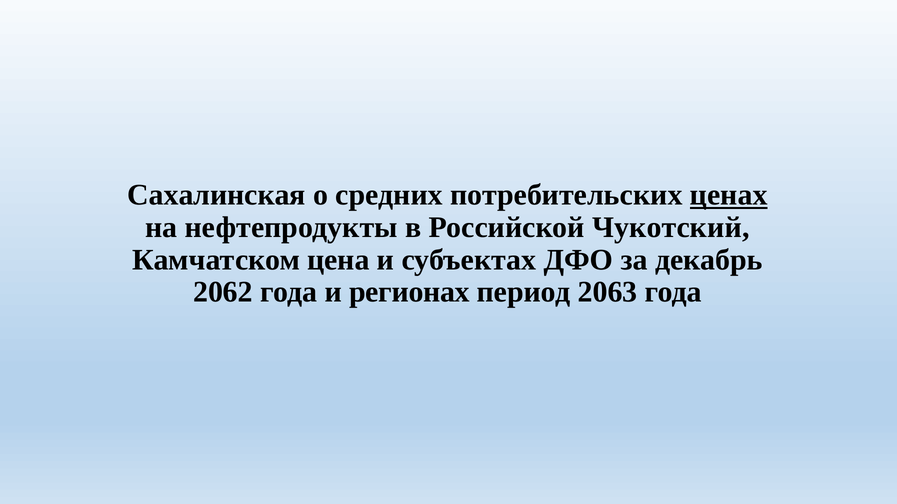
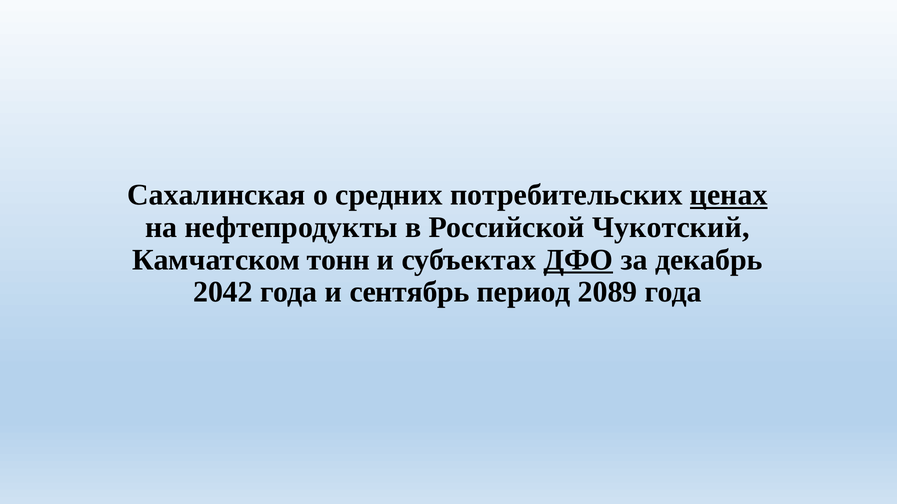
цена: цена -> тонн (338, 260)
ДФО underline: none -> present (578, 260)
2062: 2062 -> 2042 (223, 292)
регионах: регионах -> сентябрь (409, 292)
2063: 2063 -> 2089 (608, 292)
